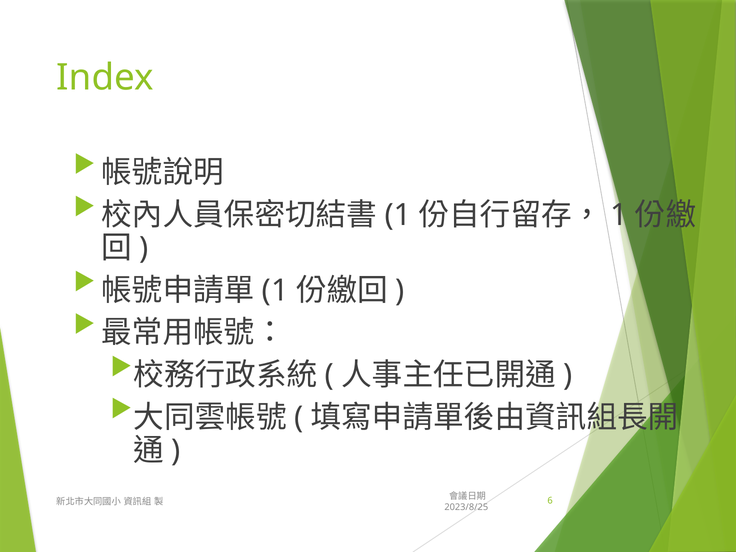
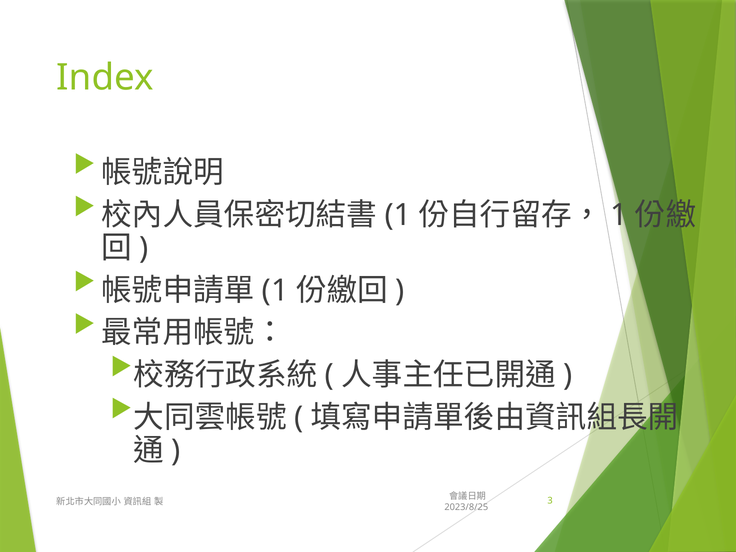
6: 6 -> 3 (550, 501)
